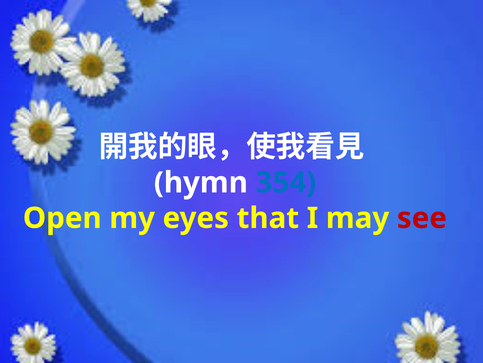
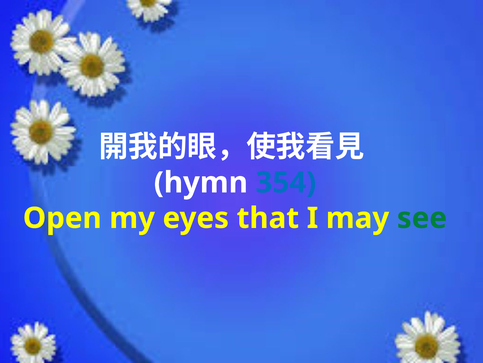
see colour: red -> green (422, 218)
